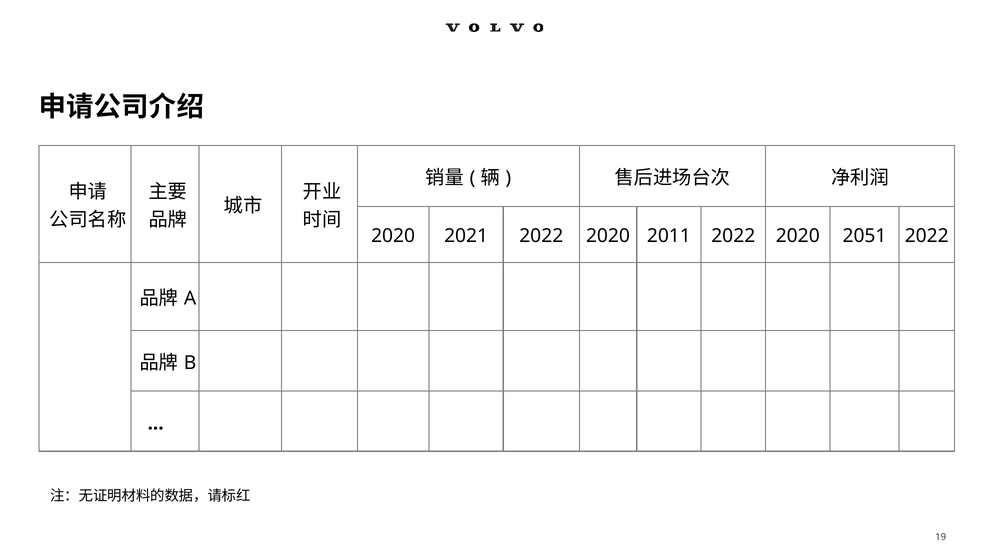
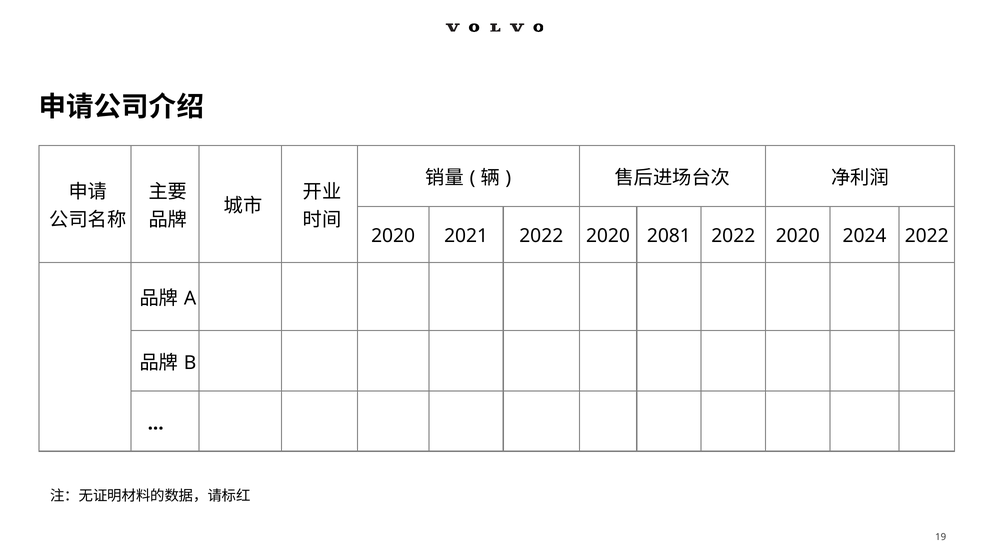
2011: 2011 -> 2081 (669, 236)
2051: 2051 -> 2024 (865, 236)
